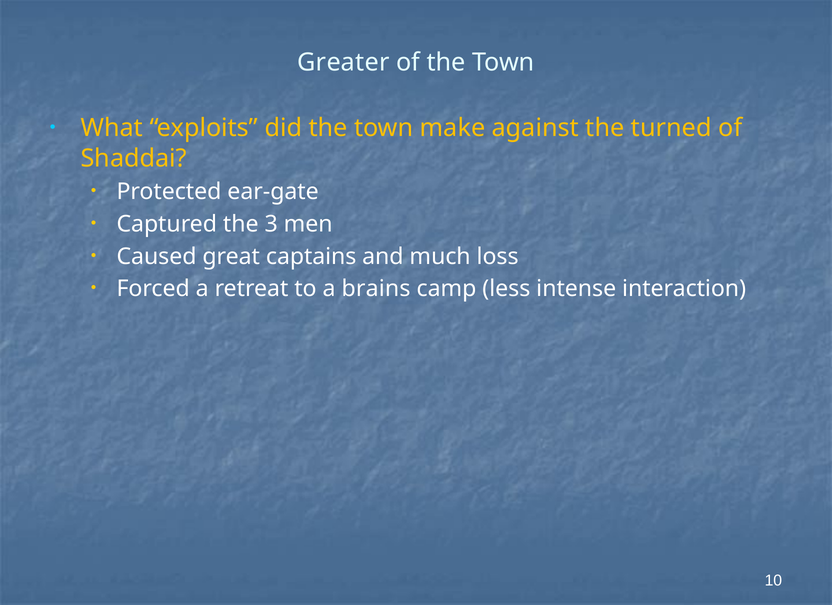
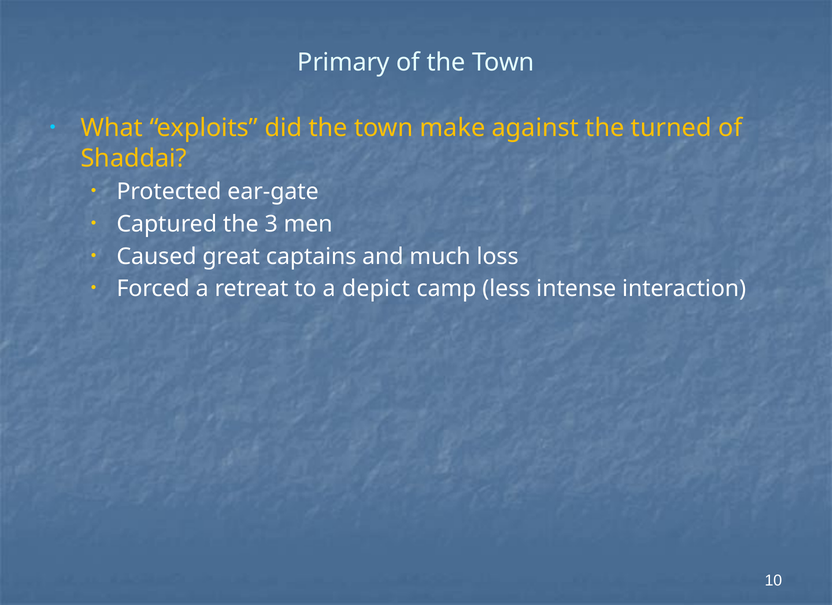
Greater: Greater -> Primary (344, 63)
brains: brains -> depict (376, 289)
